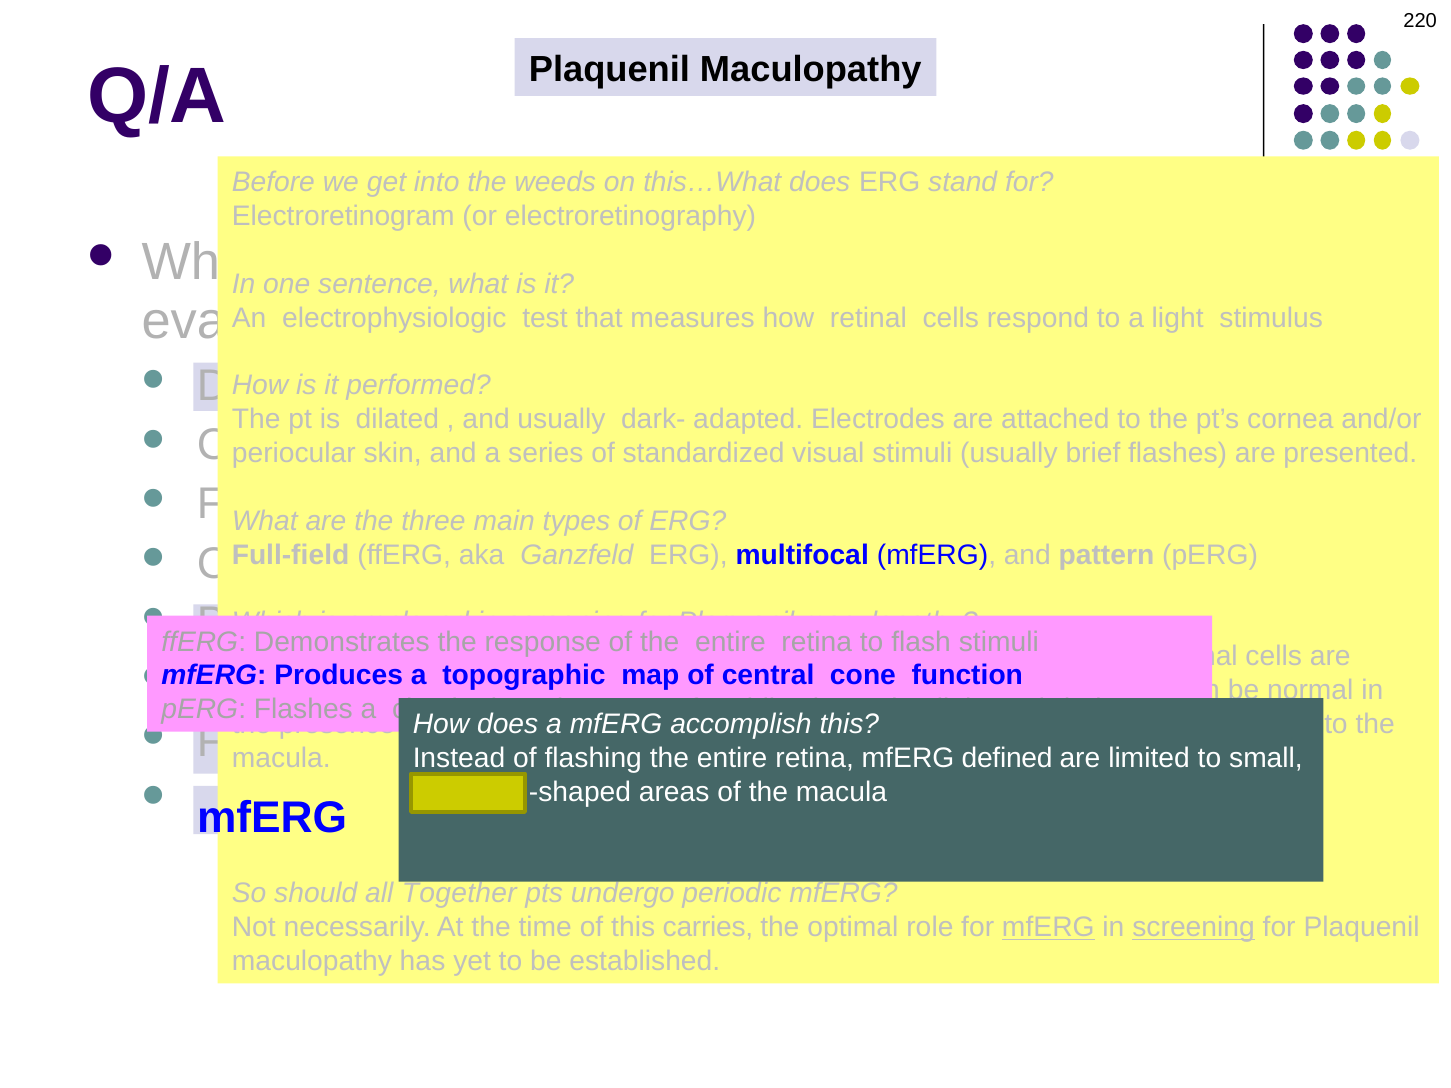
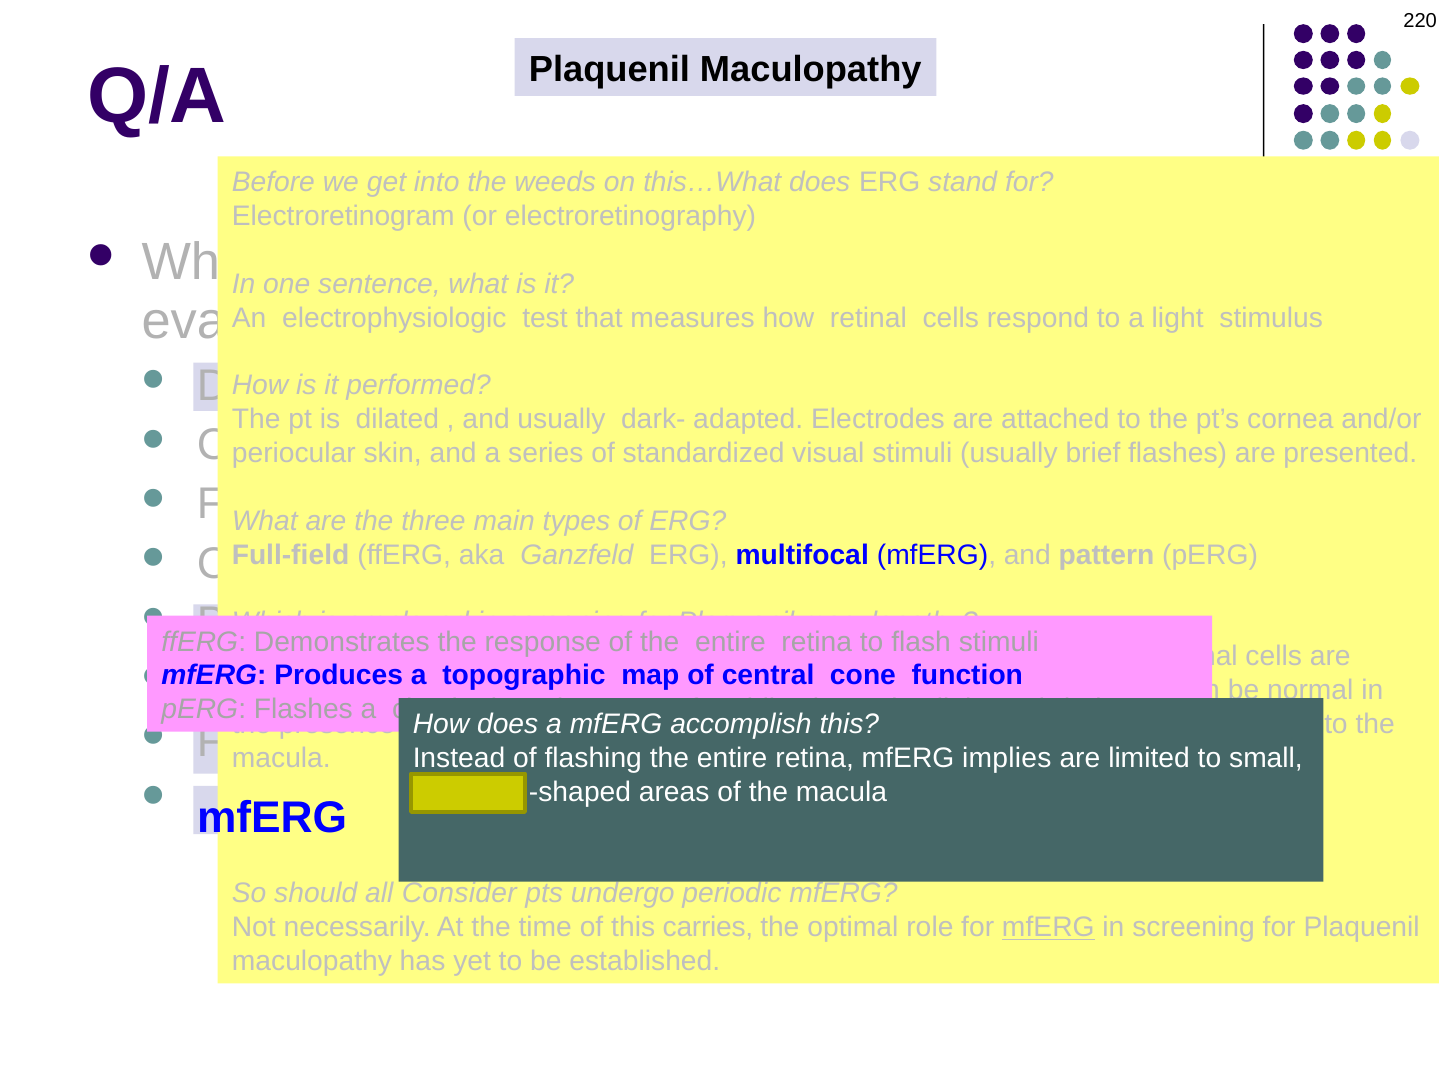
defined: defined -> implies (1007, 758)
Together: Together -> Consider (459, 894)
screening underline: present -> none (1194, 928)
